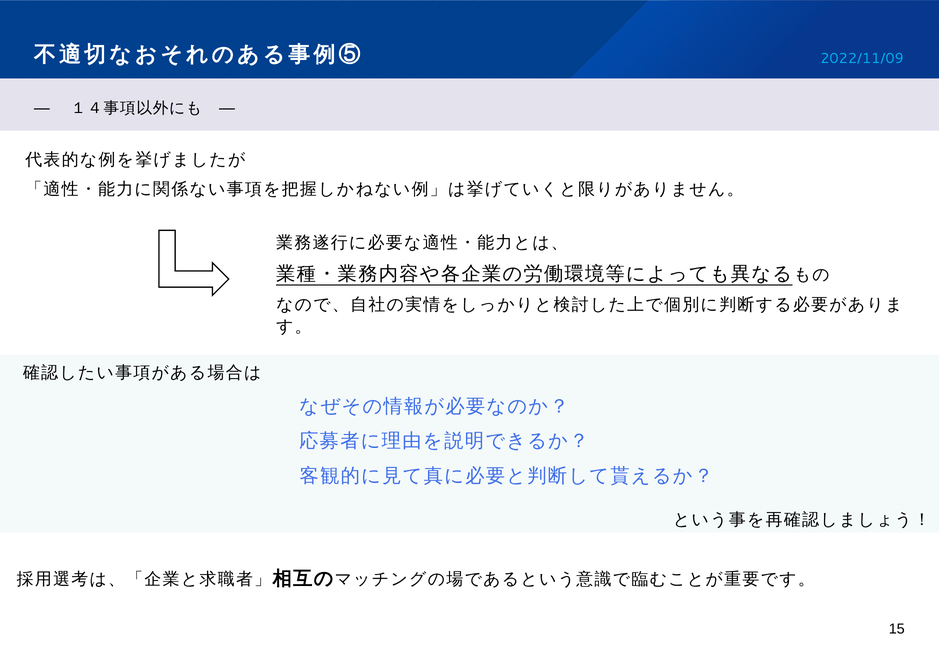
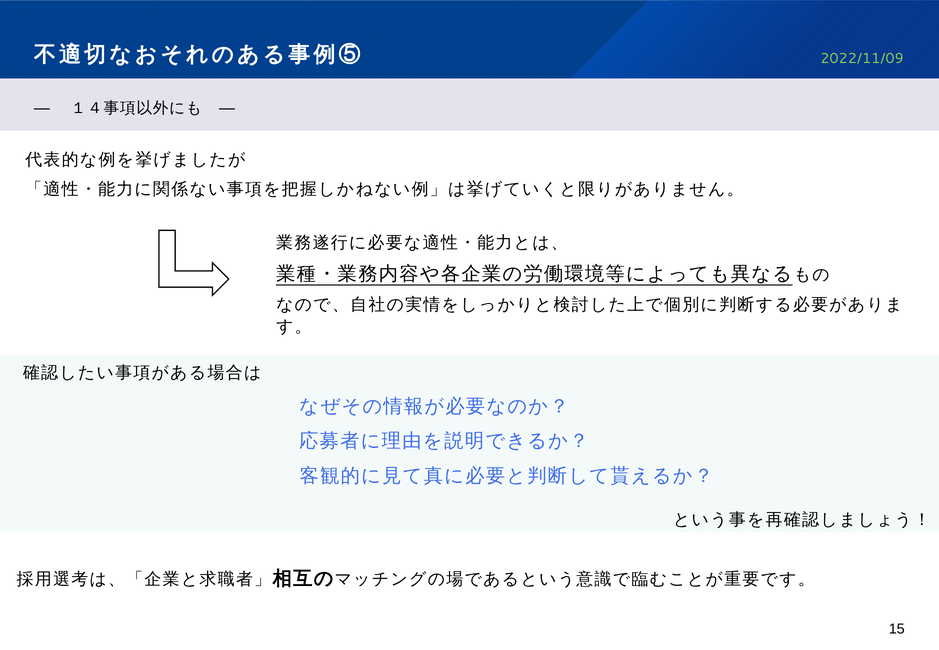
2022/11/09 colour: light blue -> light green (862, 59)
